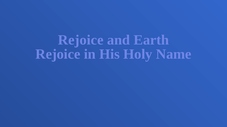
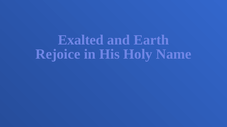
Rejoice: Rejoice -> Exalted (81, 40)
